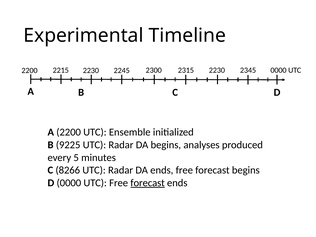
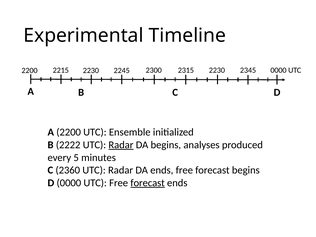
9225: 9225 -> 2222 (68, 145)
Radar underline: none -> present (121, 145)
8266: 8266 -> 2360 (68, 170)
